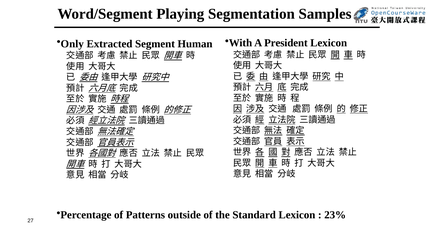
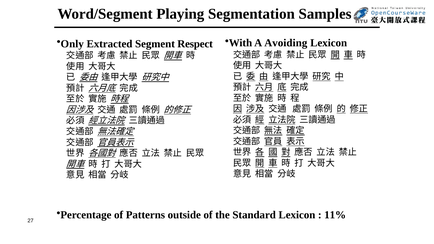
President: President -> Avoiding (286, 43)
Human: Human -> Respect (195, 44)
23%: 23% -> 11% (335, 215)
